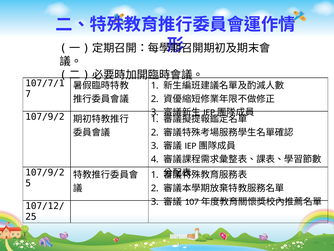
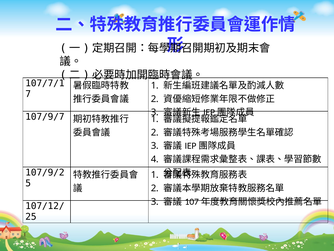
107/9/2: 107/9/2 -> 107/9/7 (45, 117)
